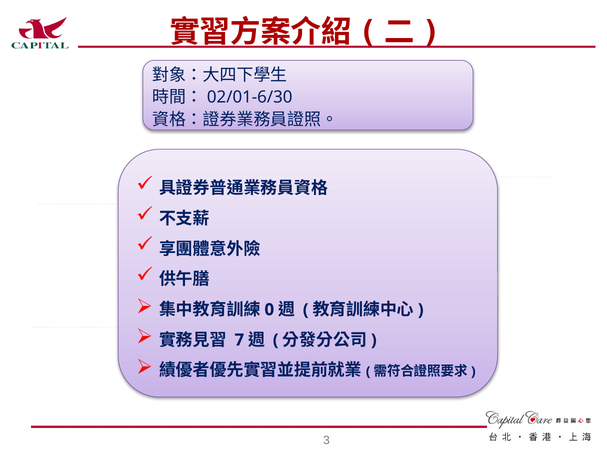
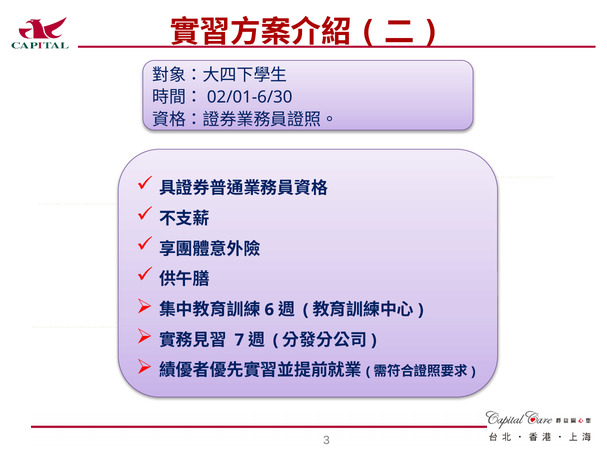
0: 0 -> 6 (269, 310)
